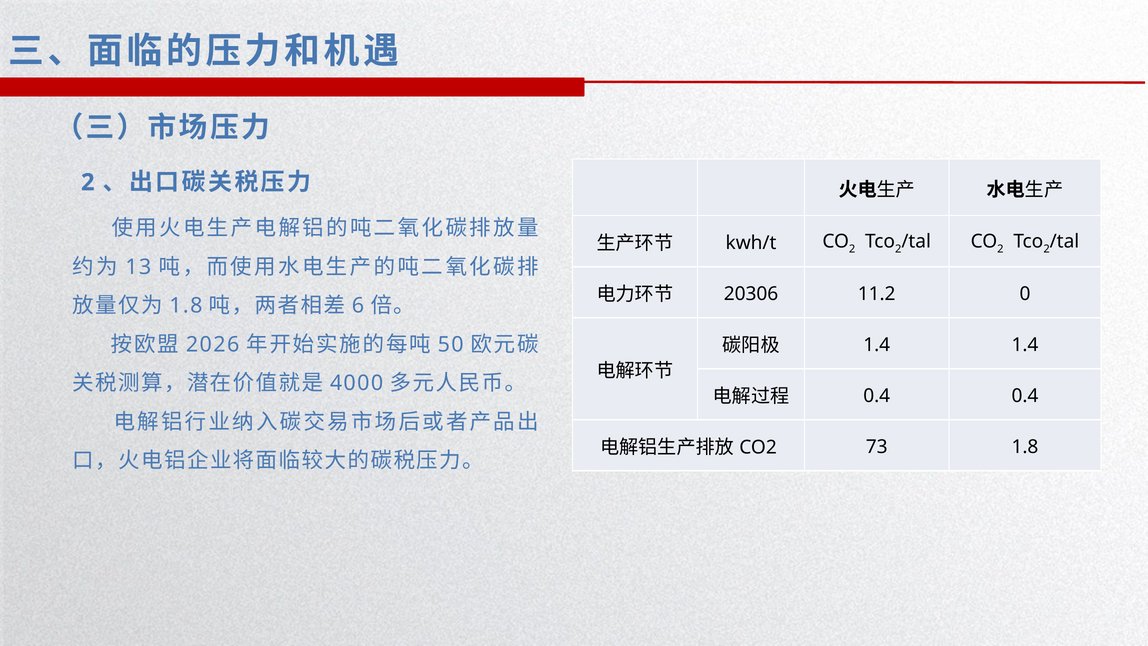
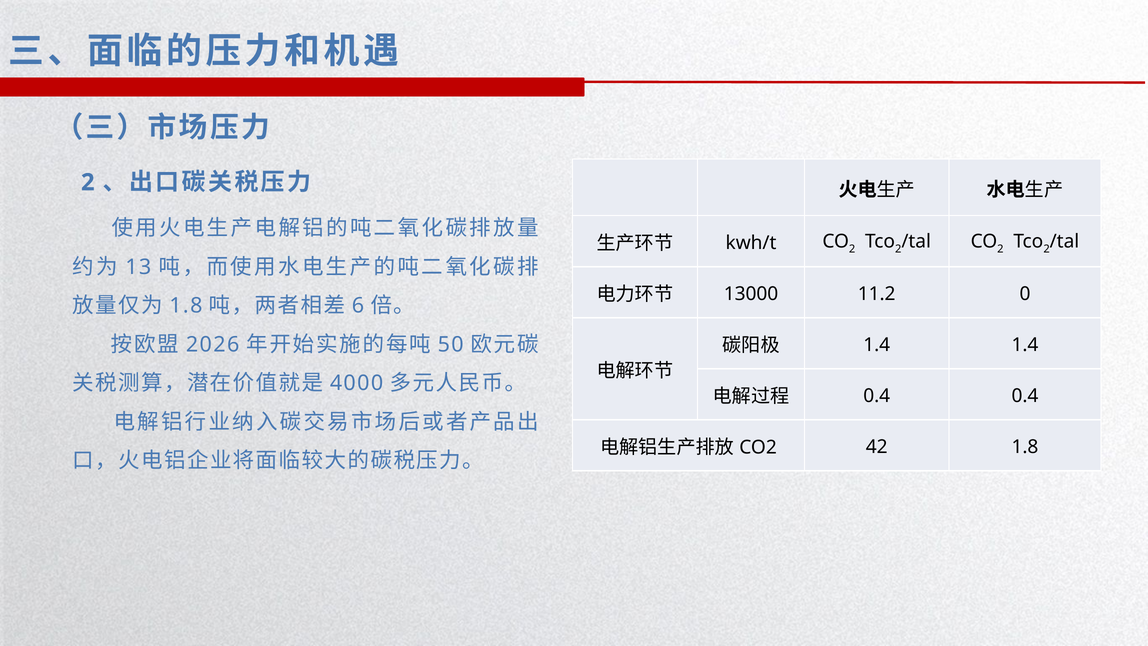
20306: 20306 -> 13000 (751, 294)
73: 73 -> 42 (877, 446)
